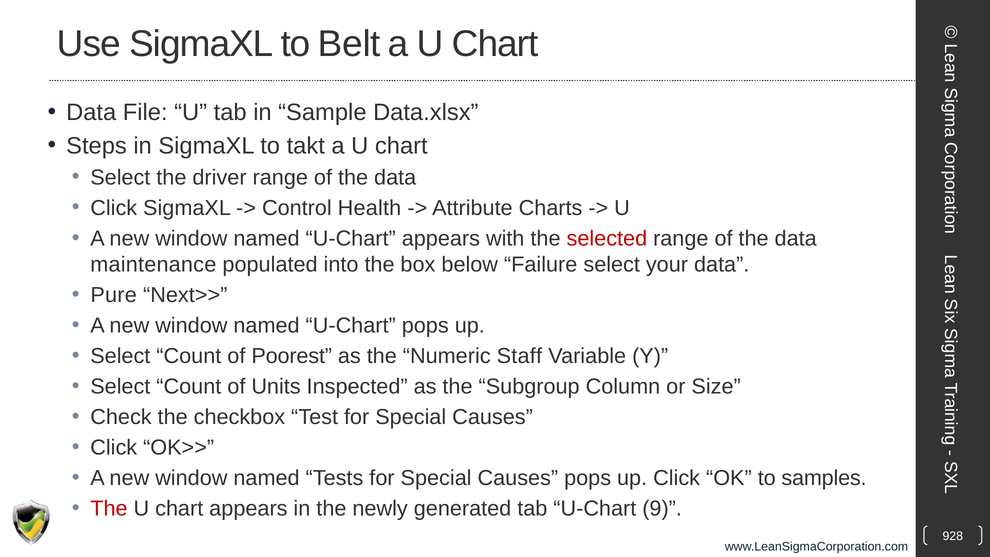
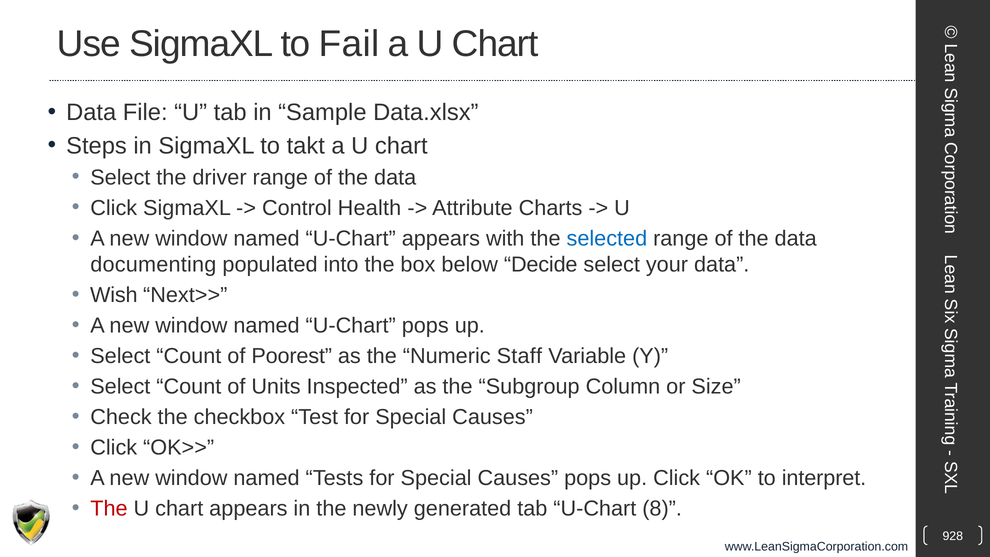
Belt: Belt -> Fail (349, 44)
selected colour: red -> blue (607, 238)
maintenance: maintenance -> documenting (153, 264)
Failure: Failure -> Decide (541, 264)
Pure: Pure -> Wish (114, 295)
samples: samples -> interpret (824, 478)
9: 9 -> 8 (662, 509)
